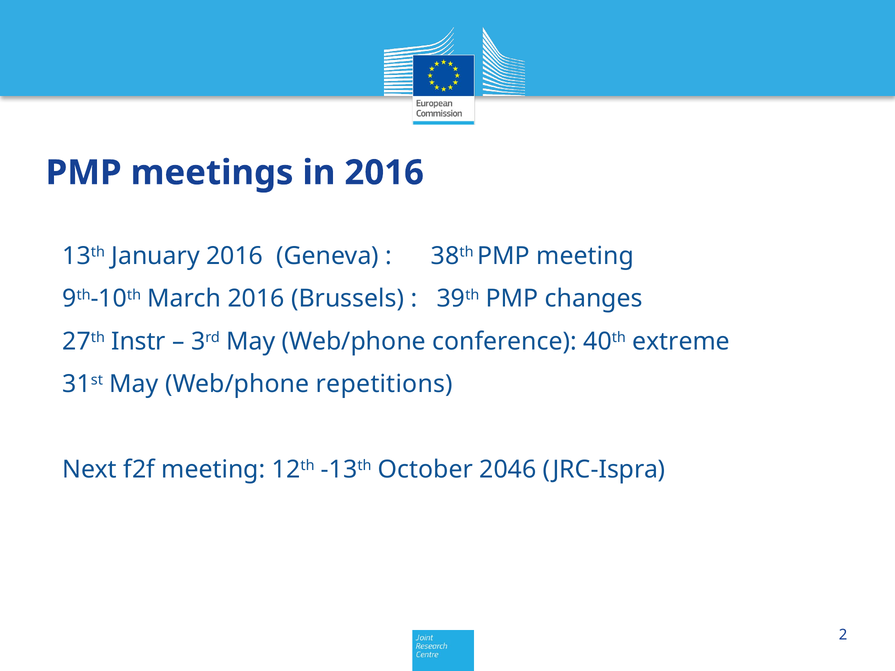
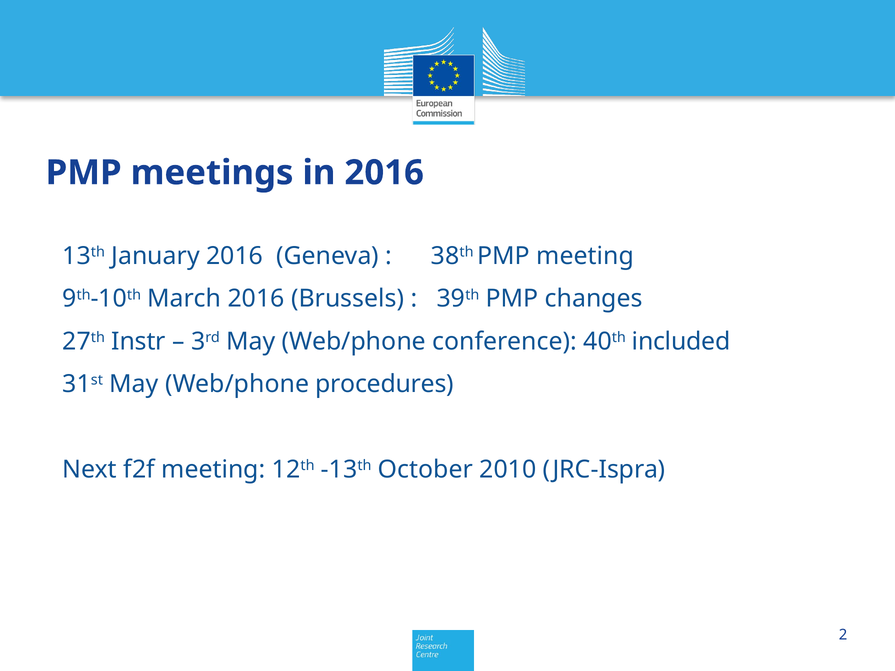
extreme: extreme -> included (681, 342)
repetitions: repetitions -> procedures (385, 384)
2046: 2046 -> 2010 (508, 470)
